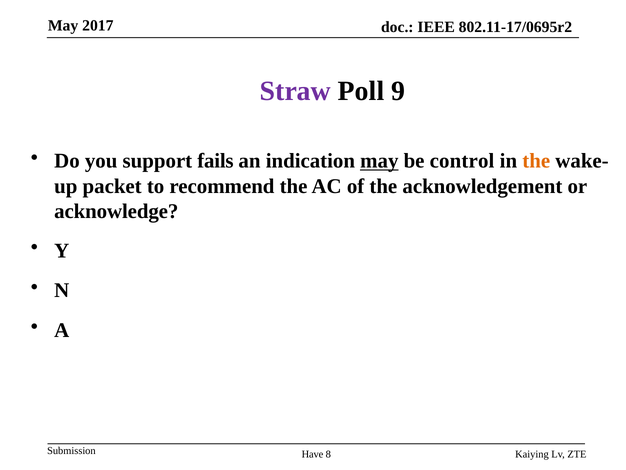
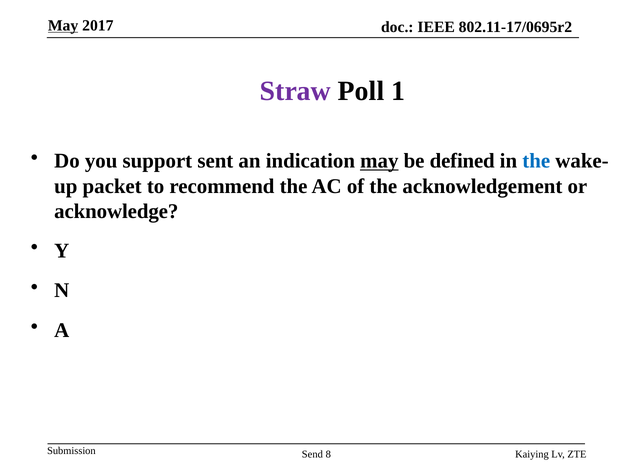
May underline: none -> present (63, 25)
9: 9 -> 1 (398, 91)
fails: fails -> sent (215, 161)
control: control -> defined (462, 161)
the colour: orange -> blue (536, 161)
Have: Have -> Send (312, 454)
